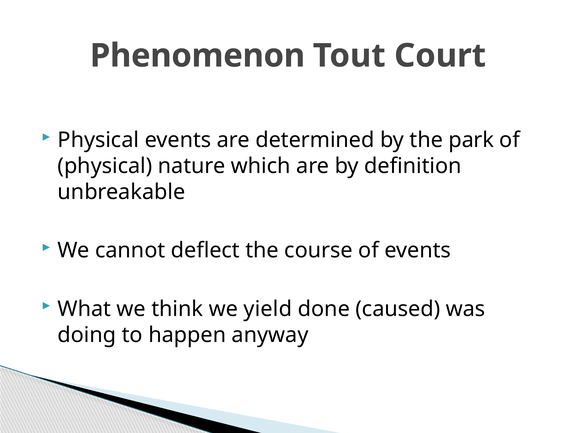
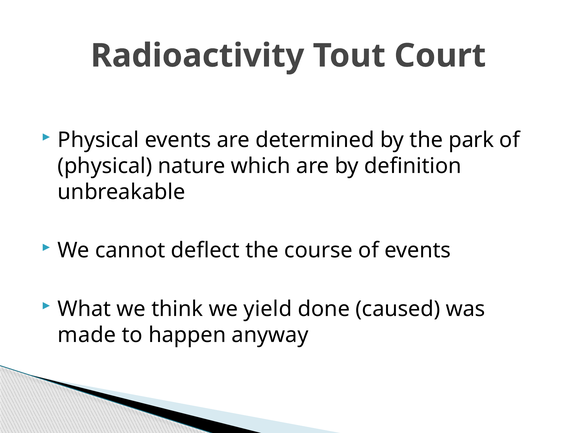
Phenomenon: Phenomenon -> Radioactivity (197, 56)
doing: doing -> made (87, 335)
